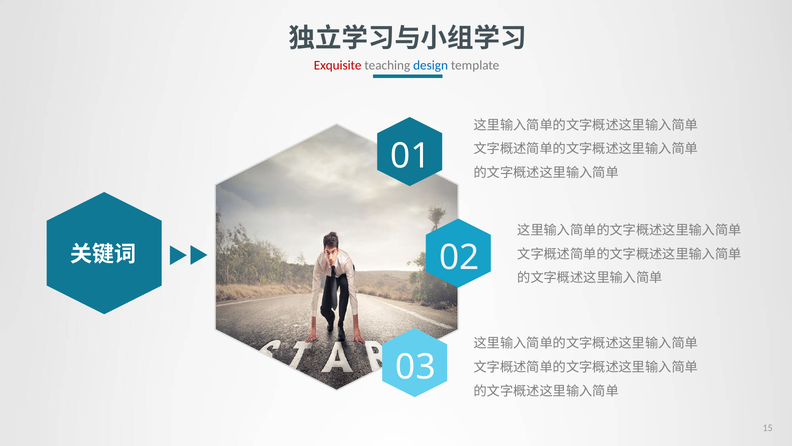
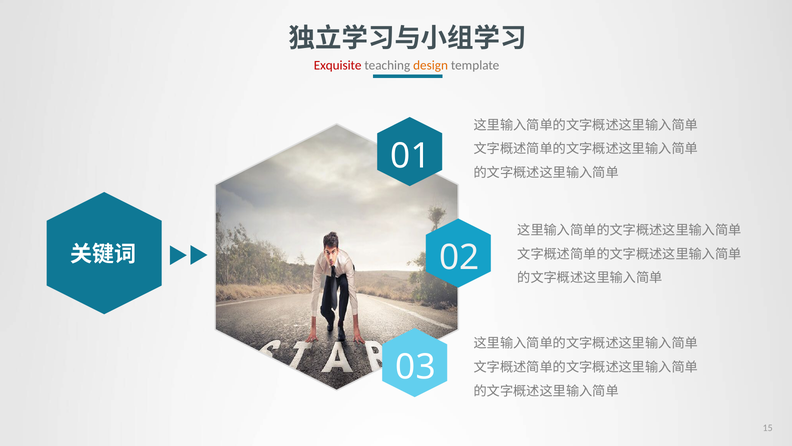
design colour: blue -> orange (431, 65)
